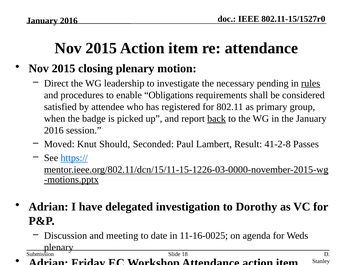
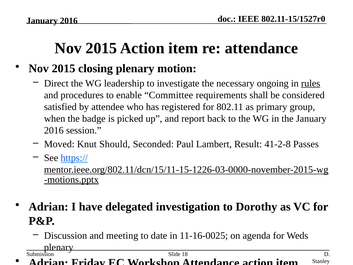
pending: pending -> ongoing (273, 83)
Obligations: Obligations -> Committee (169, 95)
back underline: present -> none (217, 119)
